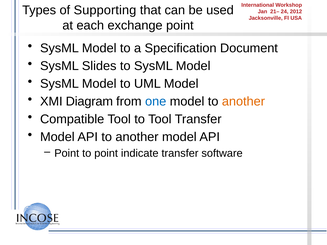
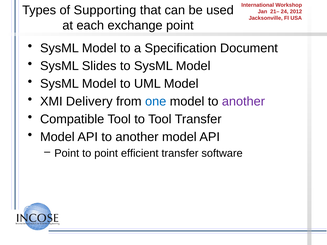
Diagram: Diagram -> Delivery (89, 102)
another colour: orange -> purple (243, 102)
indicate: indicate -> efficient (140, 153)
